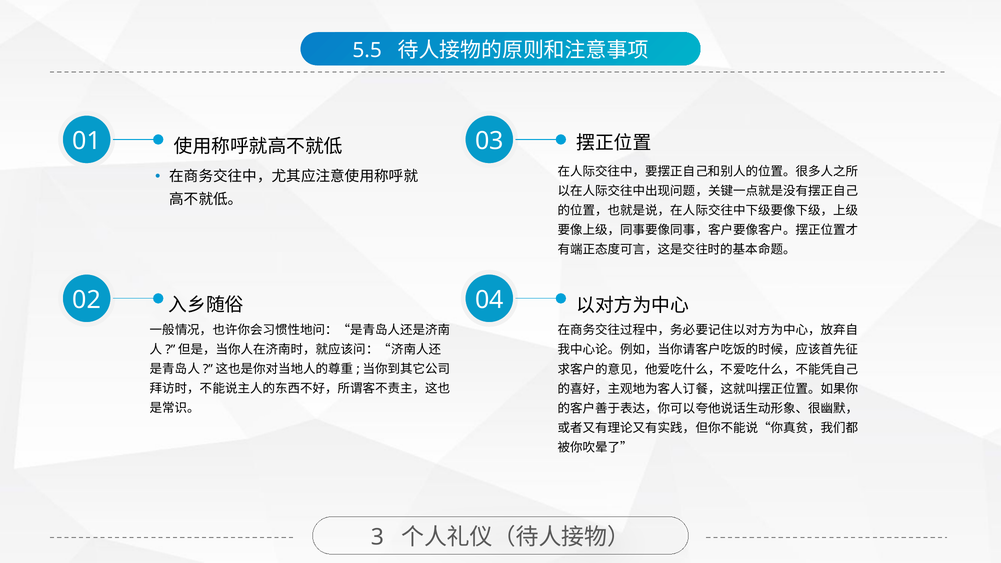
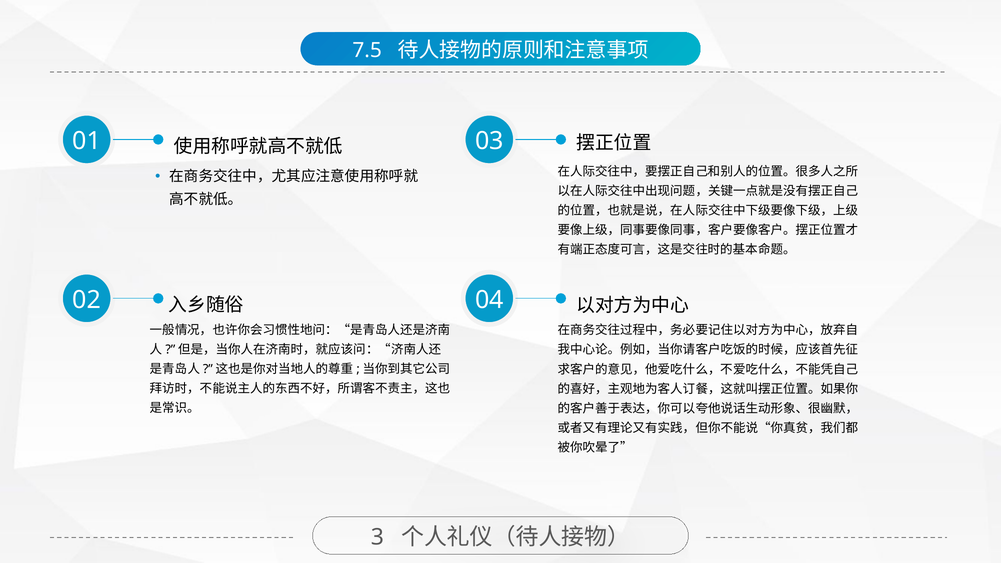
5.5: 5.5 -> 7.5 (367, 50)
